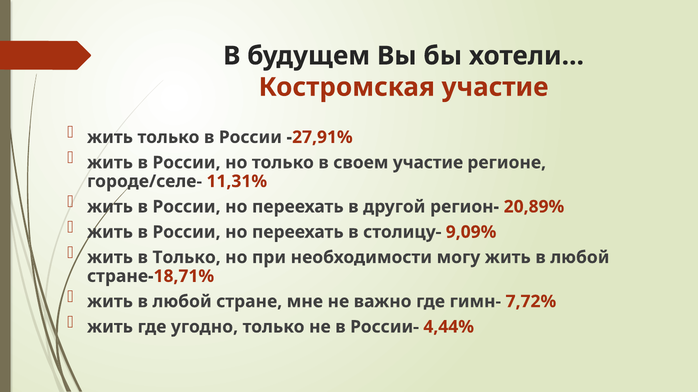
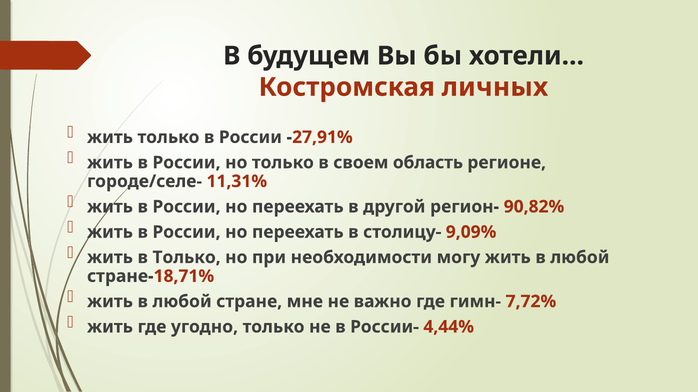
Костромская участие: участие -> личных (495, 87)
своем участие: участие -> область (428, 163)
20,89%: 20,89% -> 90,82% (534, 207)
